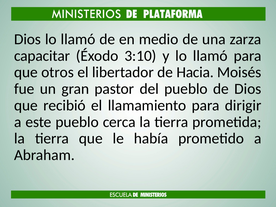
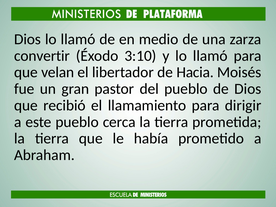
capacitar: capacitar -> convertir (42, 56)
otros: otros -> velan (58, 72)
